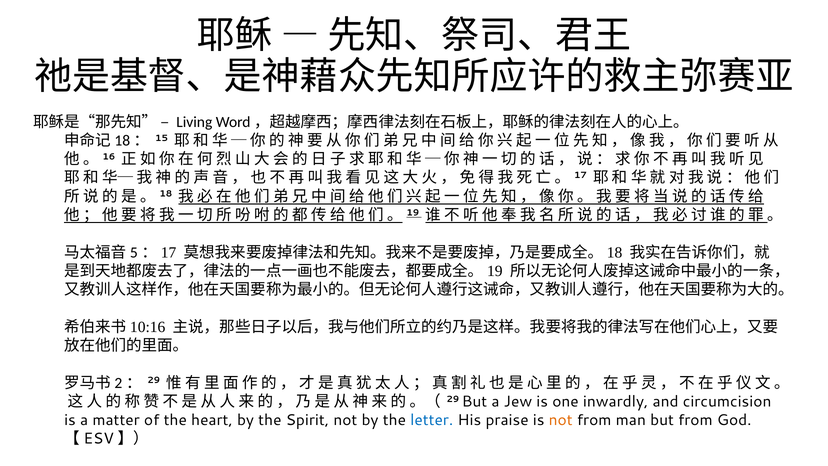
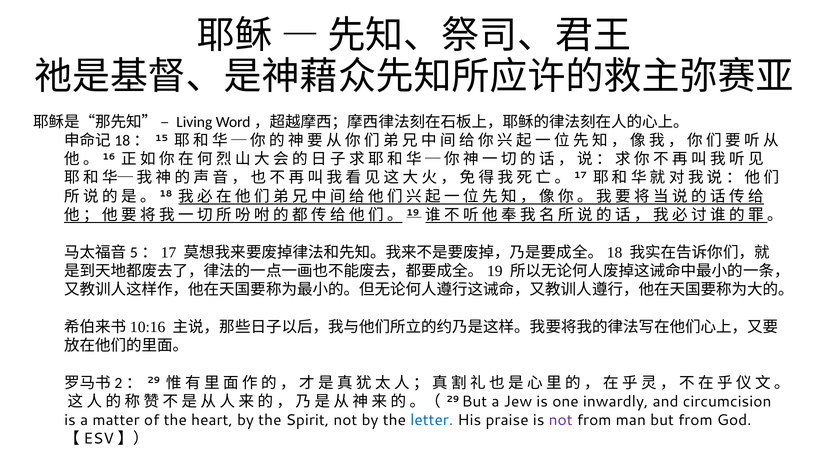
not colour: orange -> purple (561, 420)
